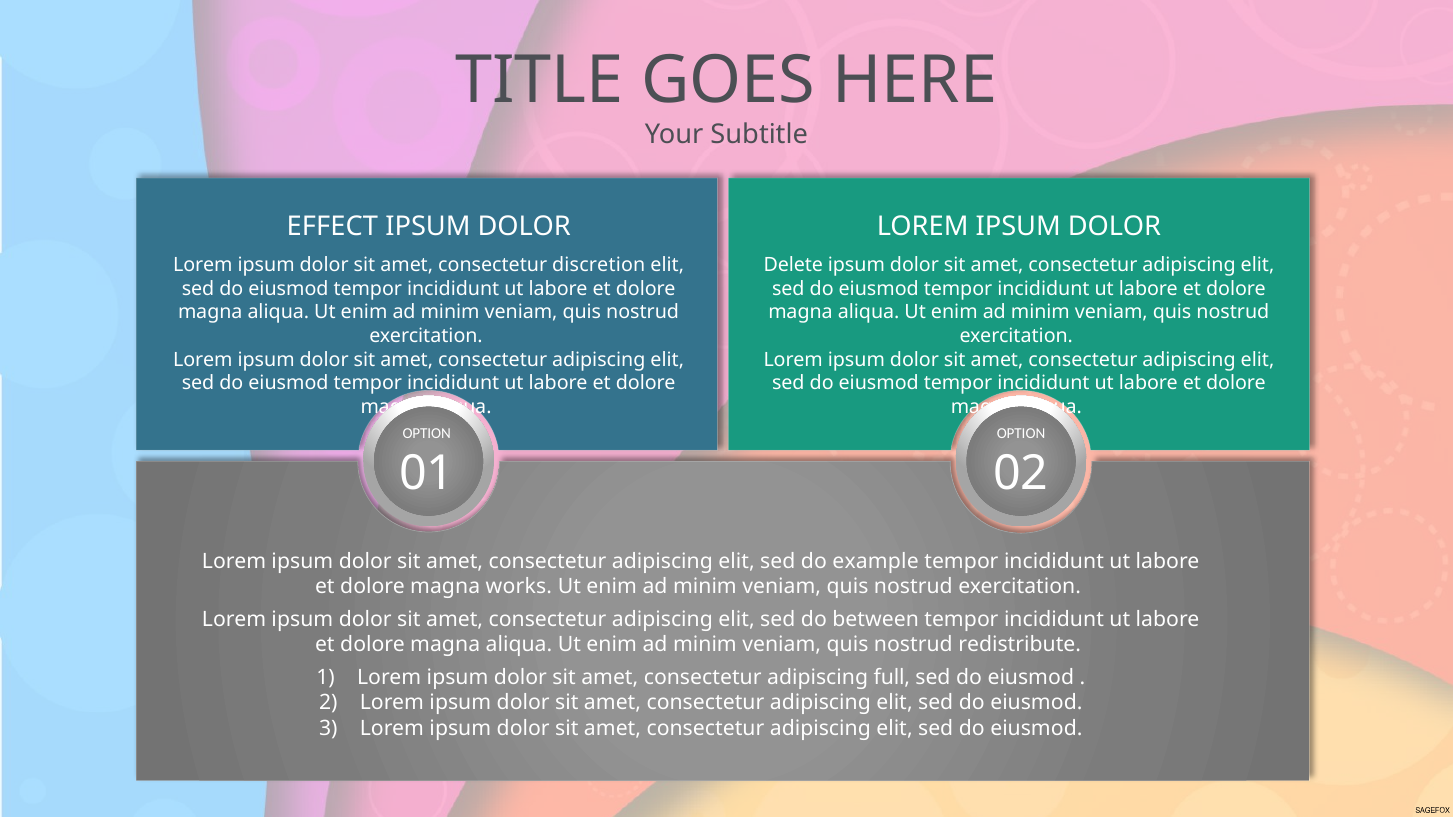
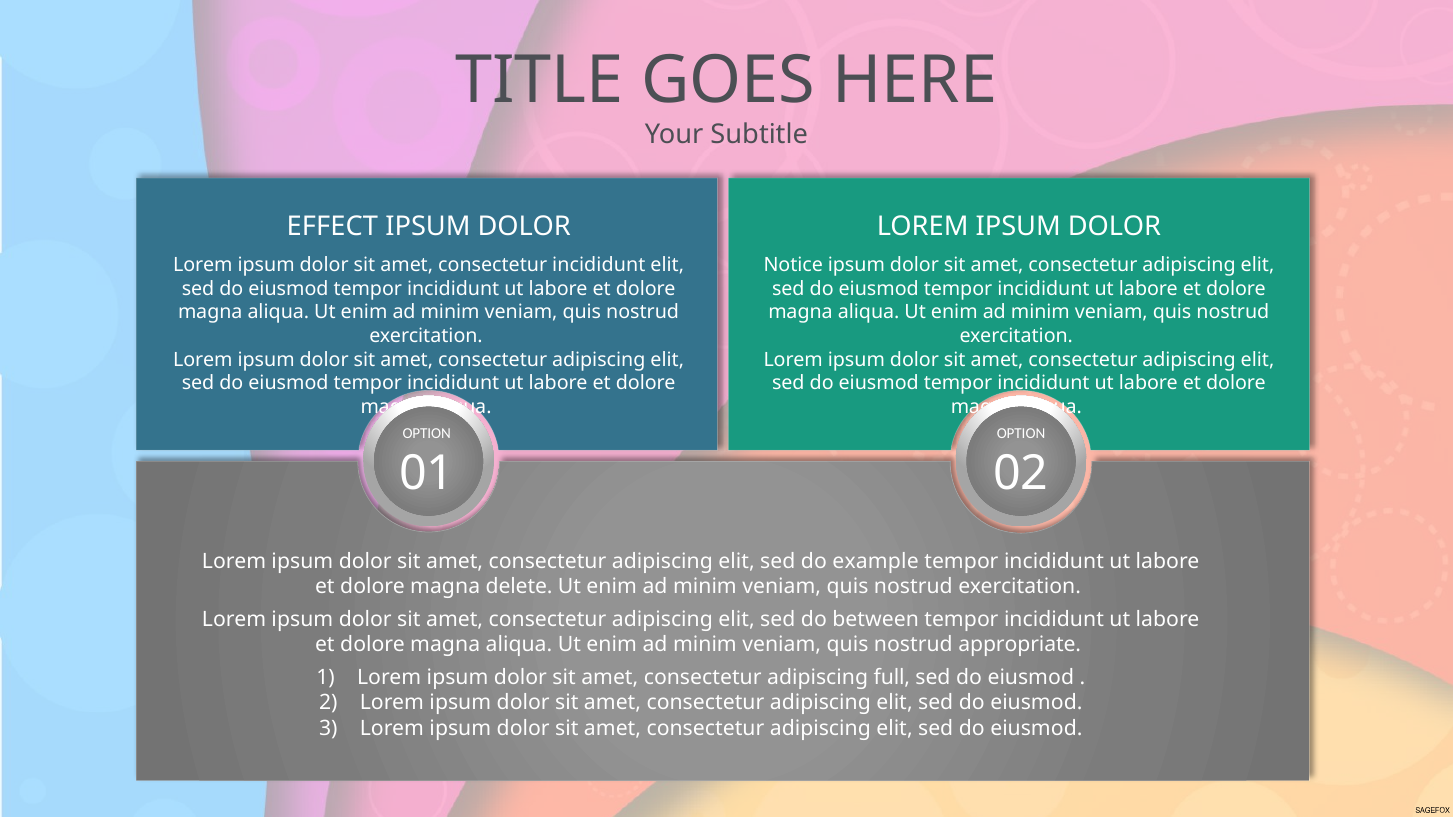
consectetur discretion: discretion -> incididunt (599, 265)
Delete: Delete -> Notice (793, 265)
works: works -> delete (519, 587)
redistribute: redistribute -> appropriate (1020, 645)
